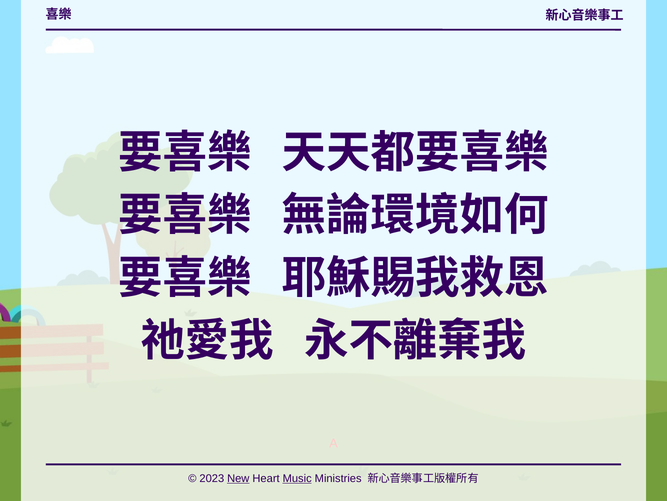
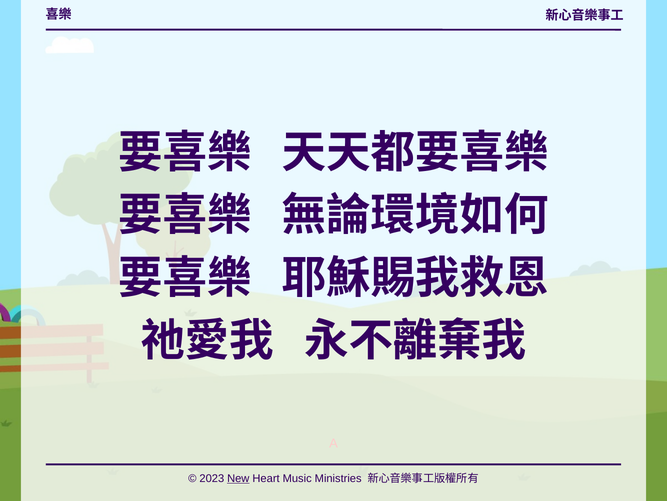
Music underline: present -> none (297, 478)
